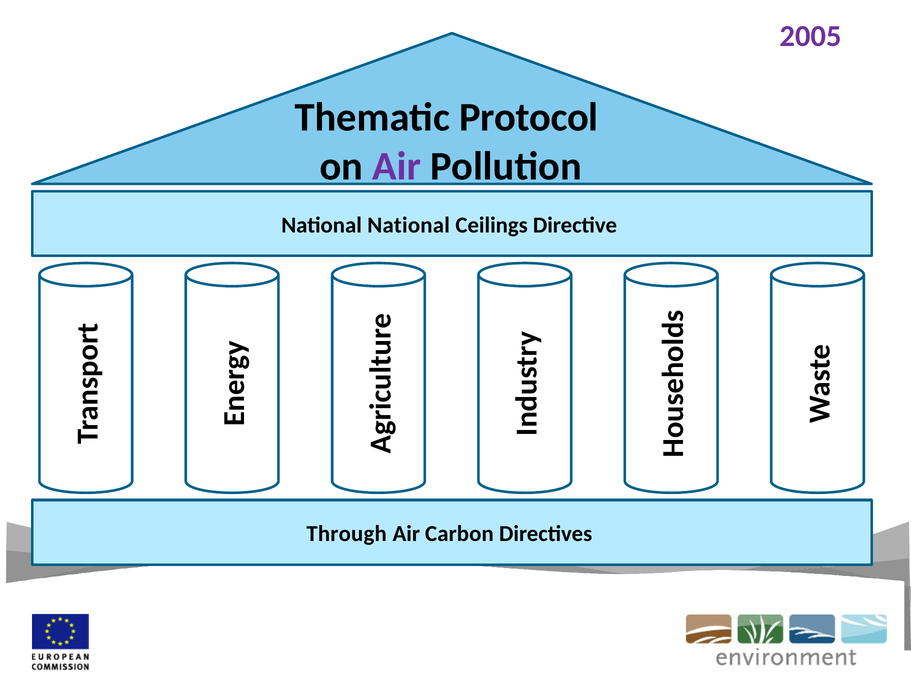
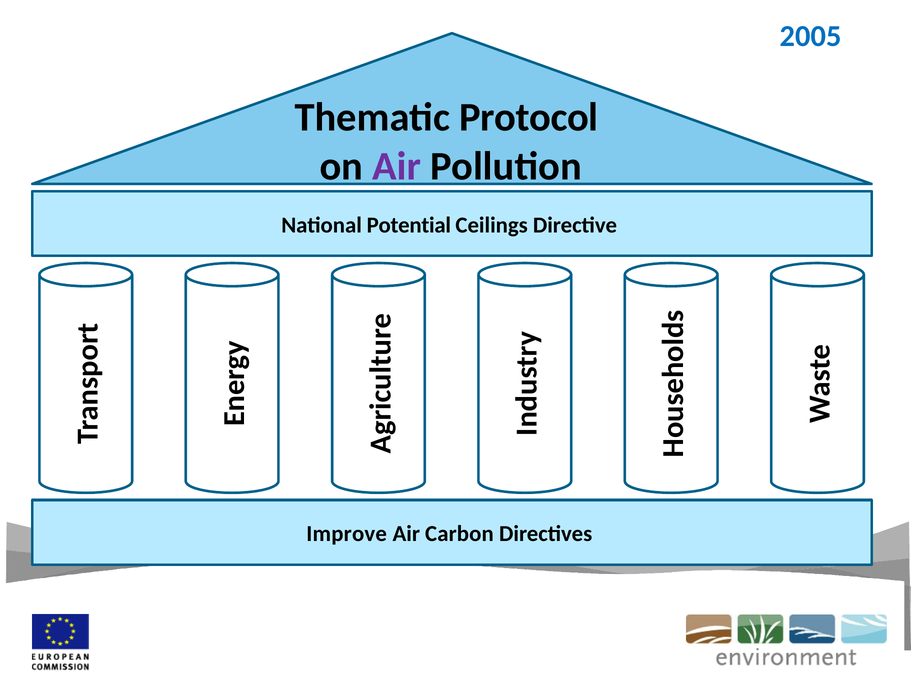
2005 colour: purple -> blue (811, 36)
National National: National -> Potential (409, 225)
Through: Through -> Improve (347, 533)
